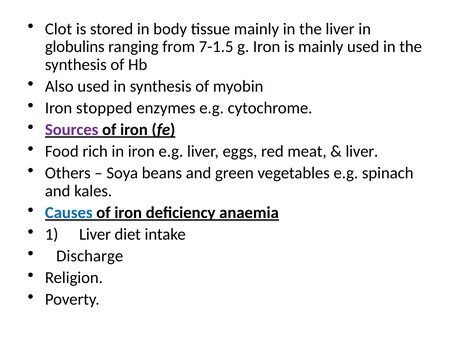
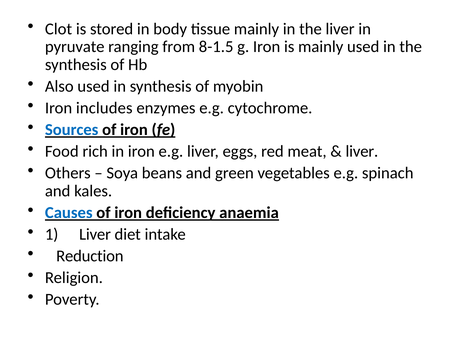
globulins: globulins -> pyruvate (75, 47)
7-1.5: 7-1.5 -> 8-1.5 (216, 47)
stopped: stopped -> includes (104, 108)
Sources colour: purple -> blue (72, 130)
Discharge: Discharge -> Reduction (90, 256)
